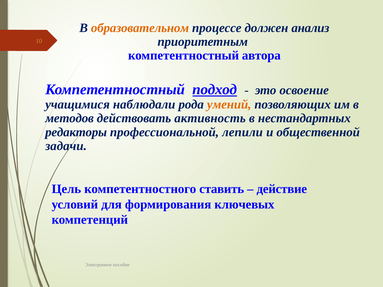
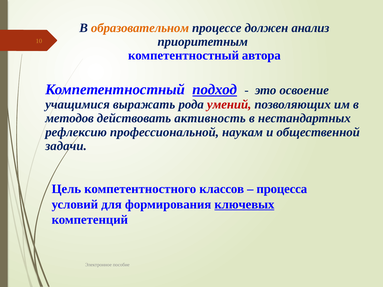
наблюдали: наблюдали -> выражать (144, 105)
умений colour: orange -> red (229, 105)
редакторы: редакторы -> рефлексию (76, 132)
лепили: лепили -> наукам (243, 132)
ставить: ставить -> классов (222, 189)
действие: действие -> процесса (282, 189)
ключевых underline: none -> present (244, 204)
